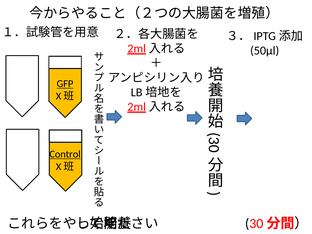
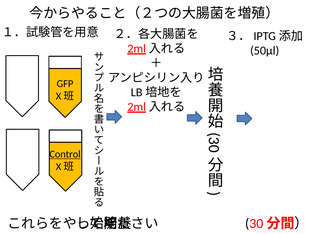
GFP underline: present -> none (65, 84)
